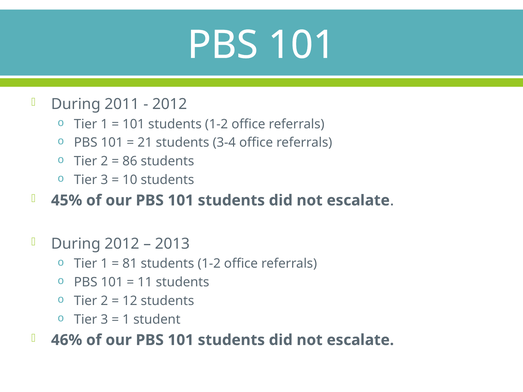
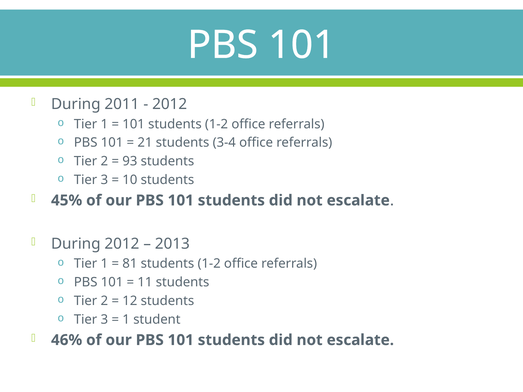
86: 86 -> 93 (130, 161)
